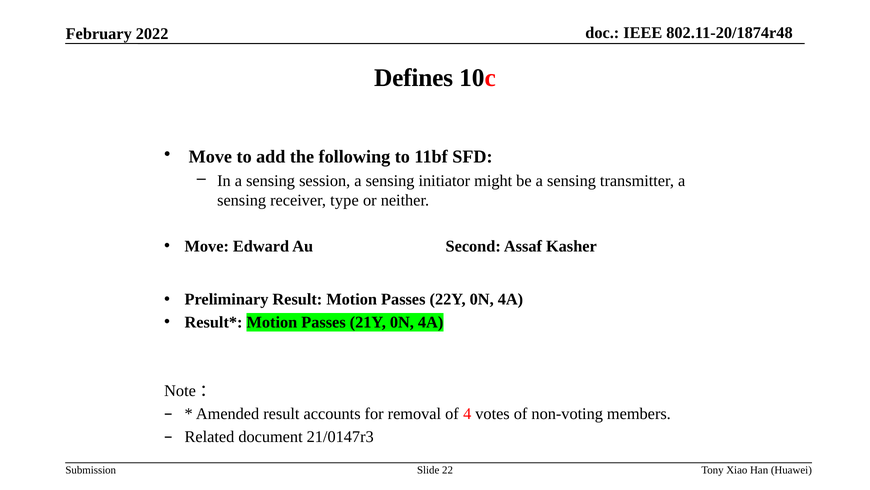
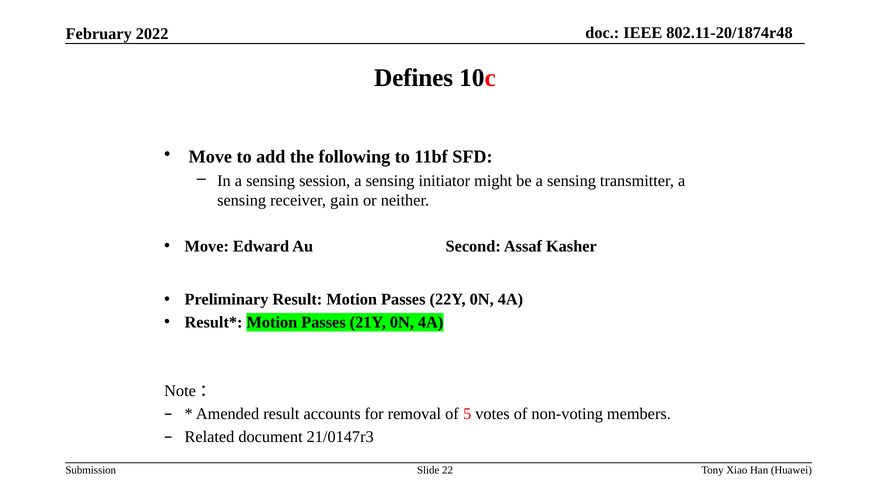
type: type -> gain (344, 200)
4: 4 -> 5 (467, 413)
